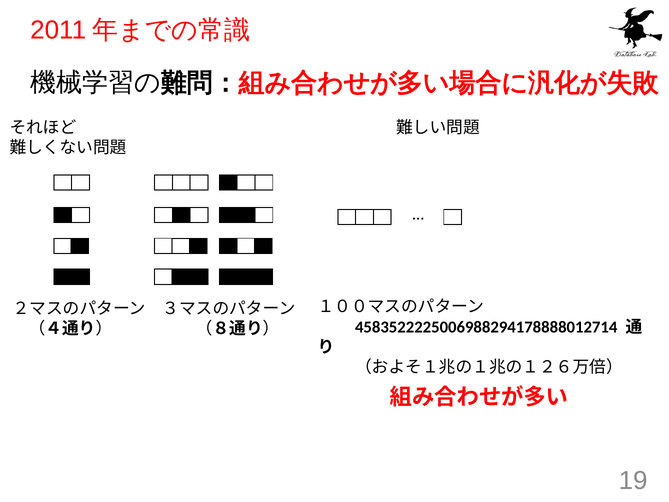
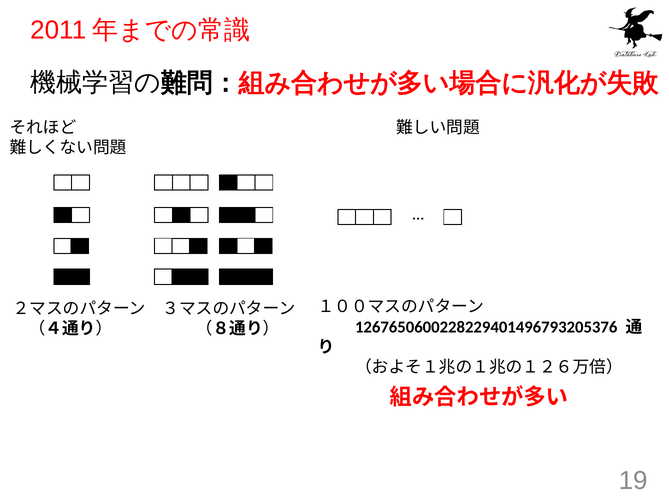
4583522225006988294178888012714: 4583522225006988294178888012714 -> 1267650600228229401496793205376 (486, 327)
